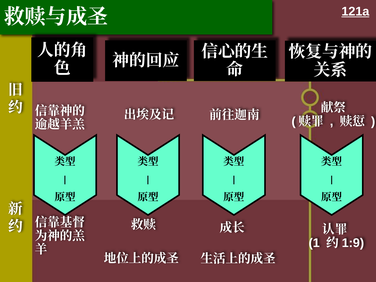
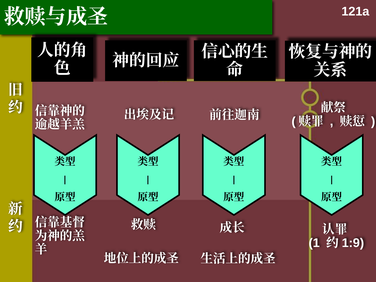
121a underline: present -> none (355, 12)
